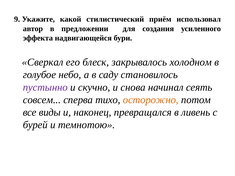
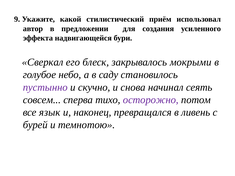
холодном: холодном -> мокрыми (191, 62)
осторожно colour: orange -> purple (151, 100)
виды: виды -> язык (50, 112)
